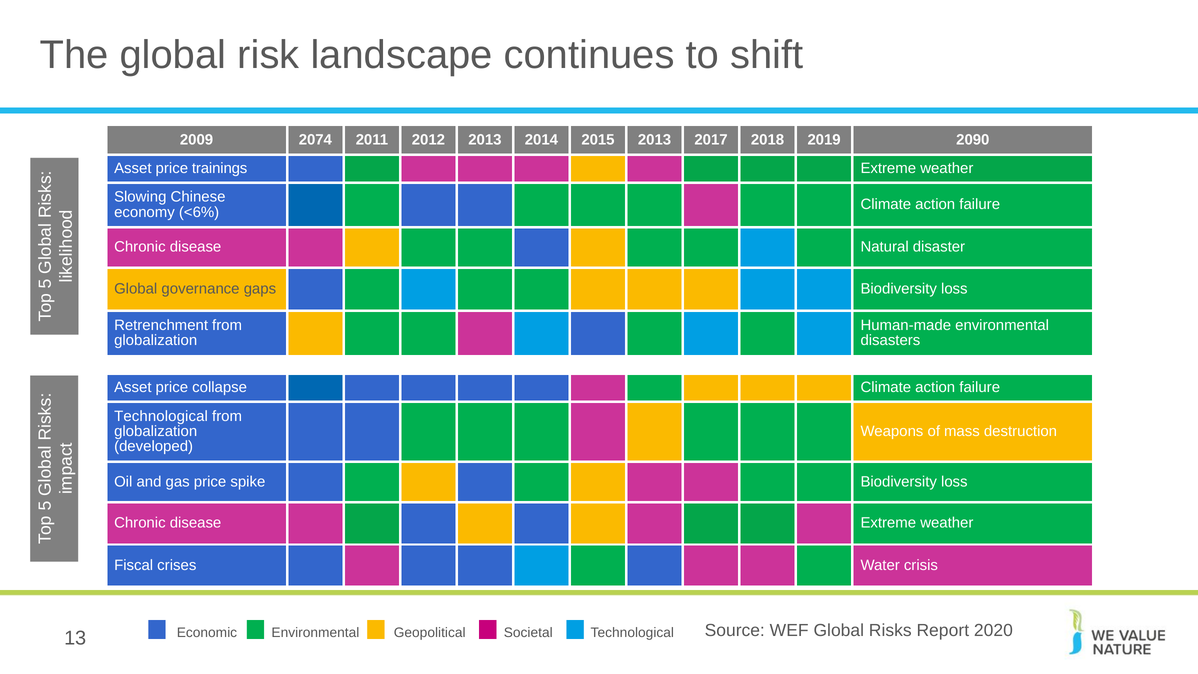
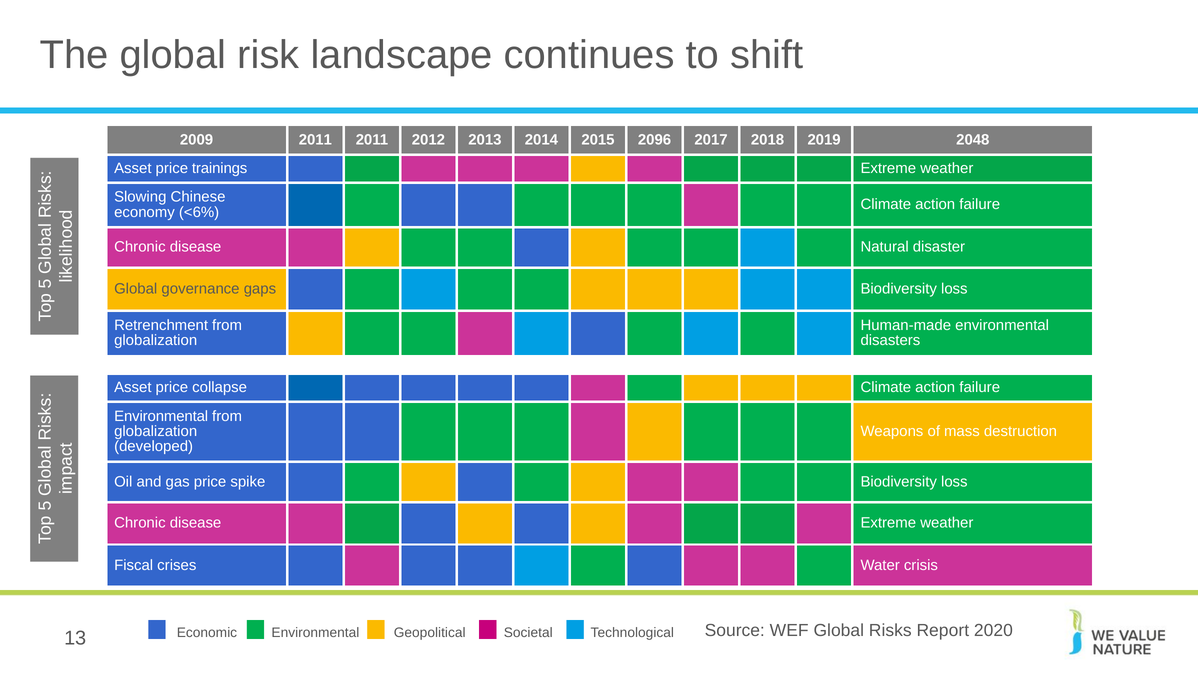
2009 2074: 2074 -> 2011 (315, 140)
2015 2013: 2013 -> 2096 (655, 140)
2090: 2090 -> 2048 (973, 140)
Technological: Technological -> Environmental (161, 416)
